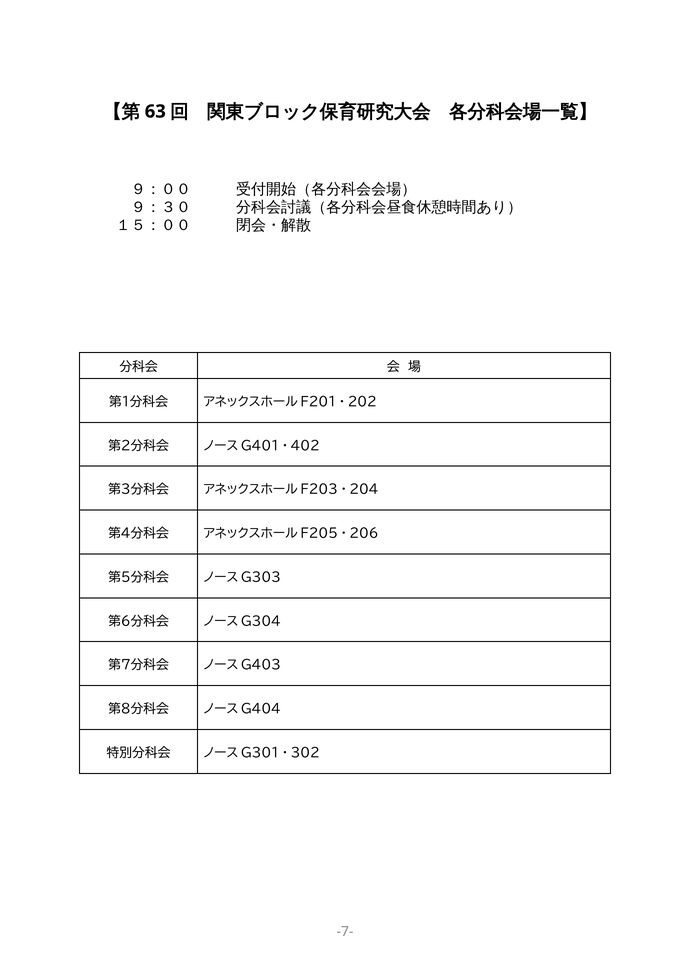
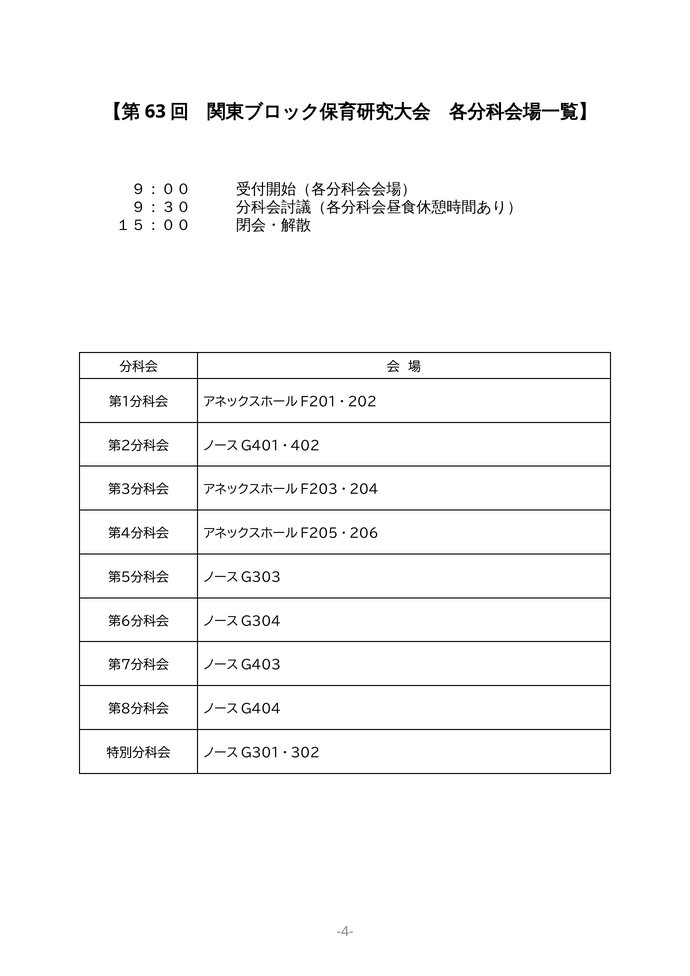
-7-: -7- -> -4- (345, 931)
